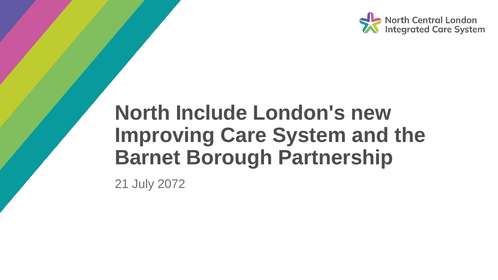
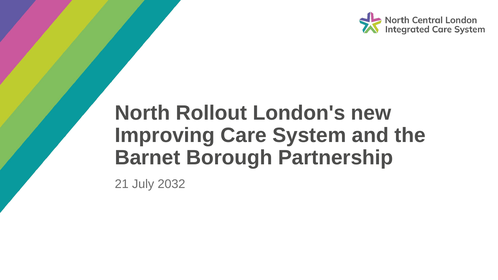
Include: Include -> Rollout (211, 113)
2072: 2072 -> 2032 (171, 184)
